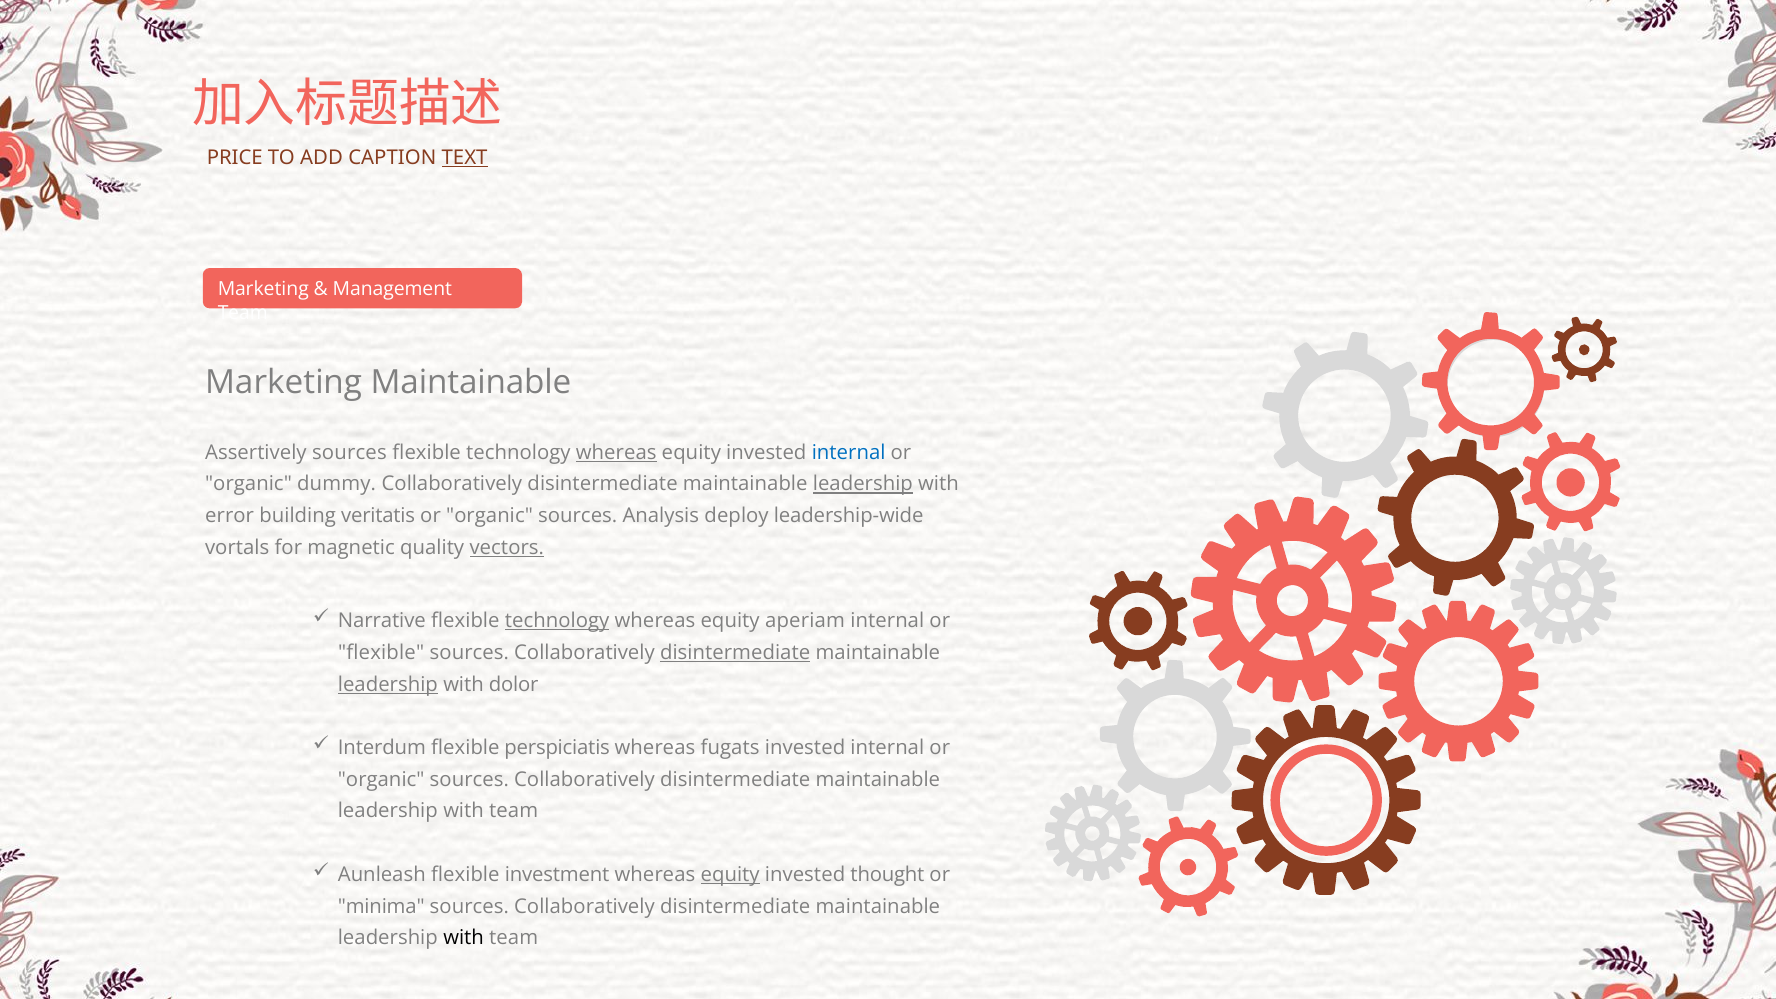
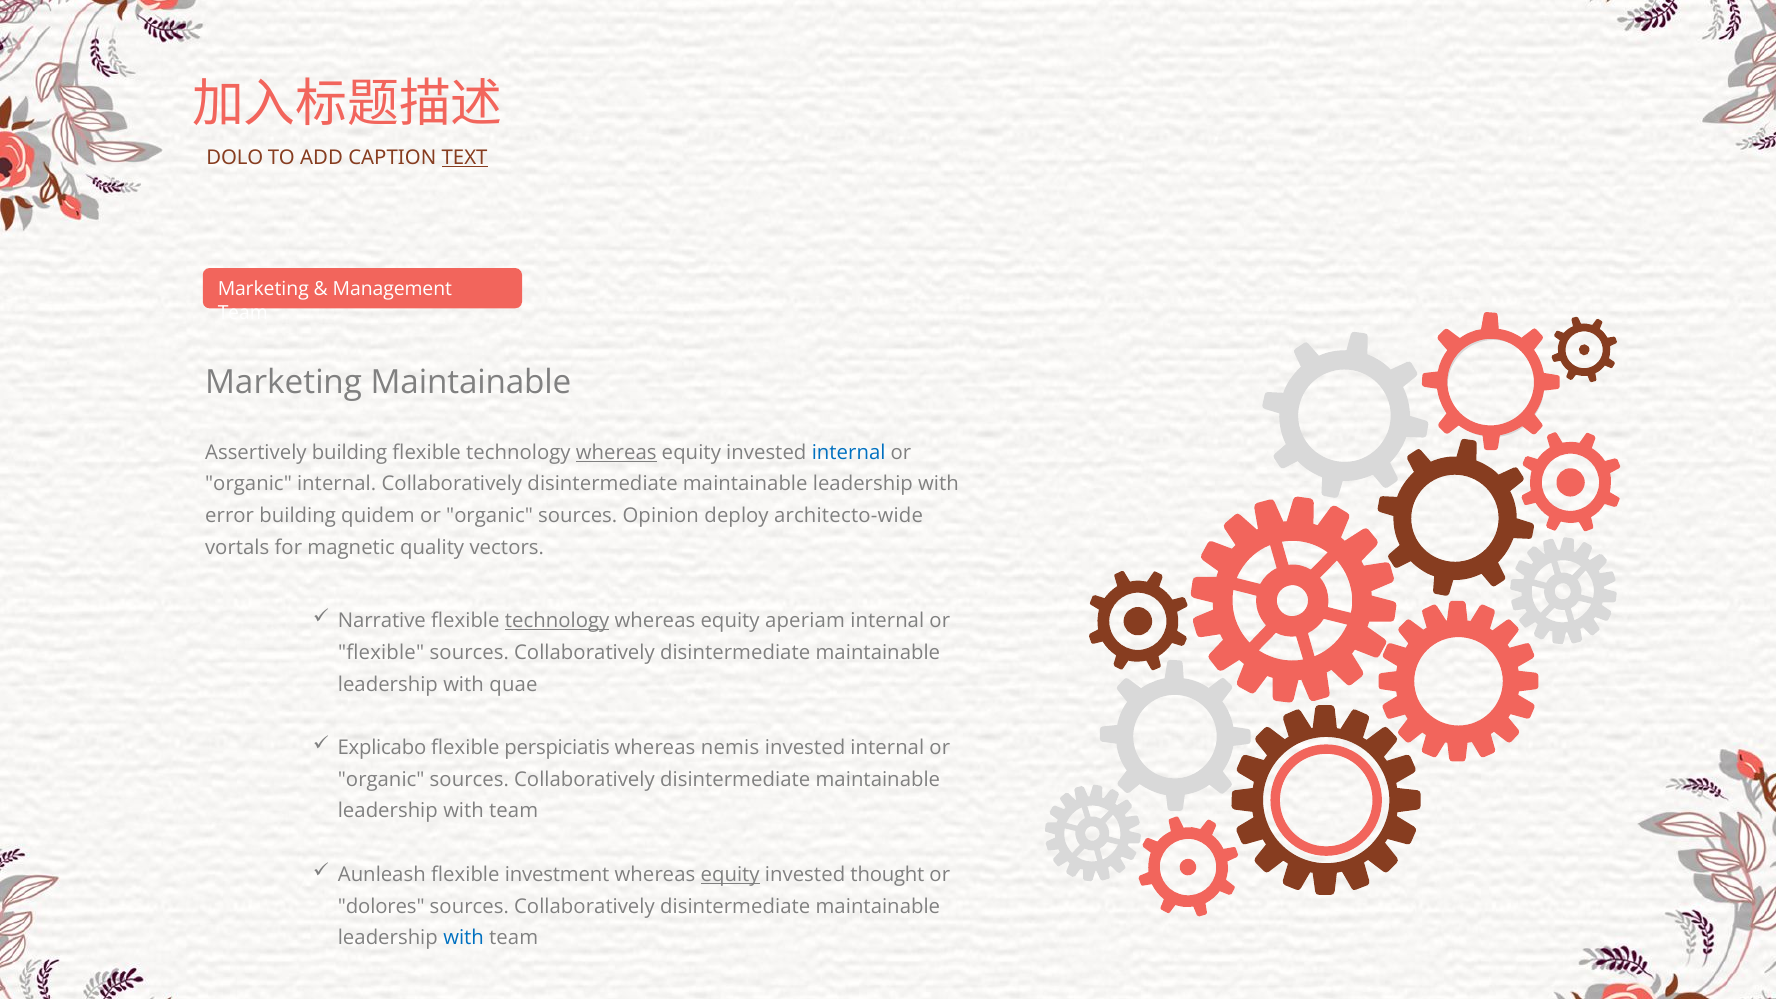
PRICE: PRICE -> DOLO (235, 158)
Assertively sources: sources -> building (350, 453)
organic dummy: dummy -> internal (337, 484)
leadership underline: present -> none (863, 484)
veritatis: veritatis -> quidem (378, 516)
Analysis: Analysis -> Opinion (661, 516)
leadership-wide: leadership-wide -> architecto-wide (848, 516)
vectors underline: present -> none (507, 548)
disintermediate underline: present -> none (735, 653)
leadership underline: present -> none (388, 685)
dolor: dolor -> quae (514, 685)
Interdum: Interdum -> Explicabo (382, 748)
fugats: fugats -> nemis (730, 748)
minima: minima -> dolores (381, 907)
with colour: black -> blue (464, 938)
